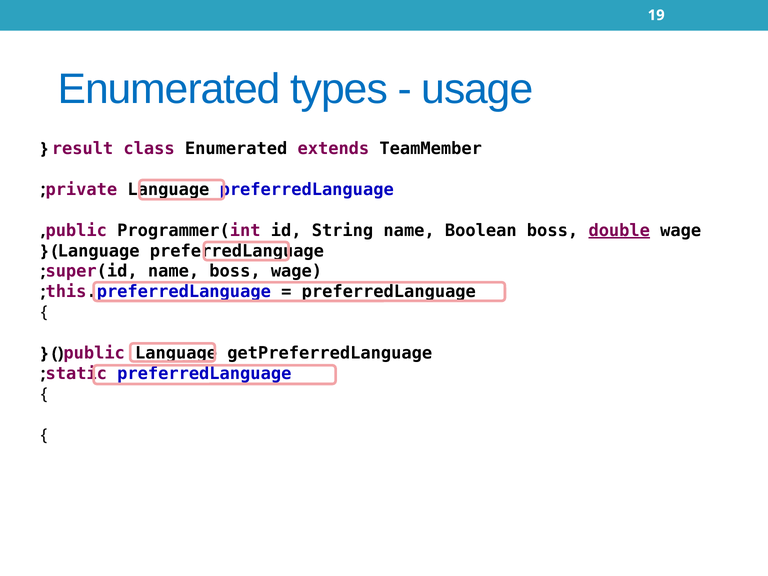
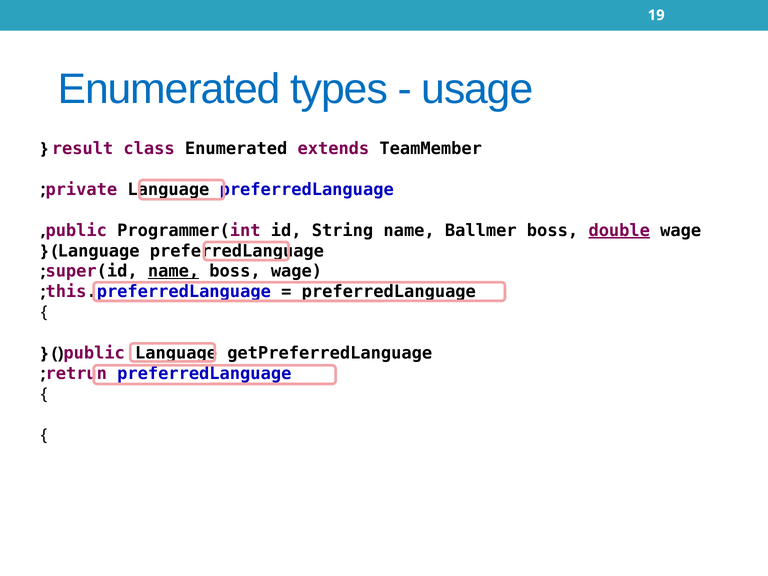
Boolean: Boolean -> Ballmer (481, 230)
name underline: none -> present (174, 271)
static: static -> retrun (76, 374)
